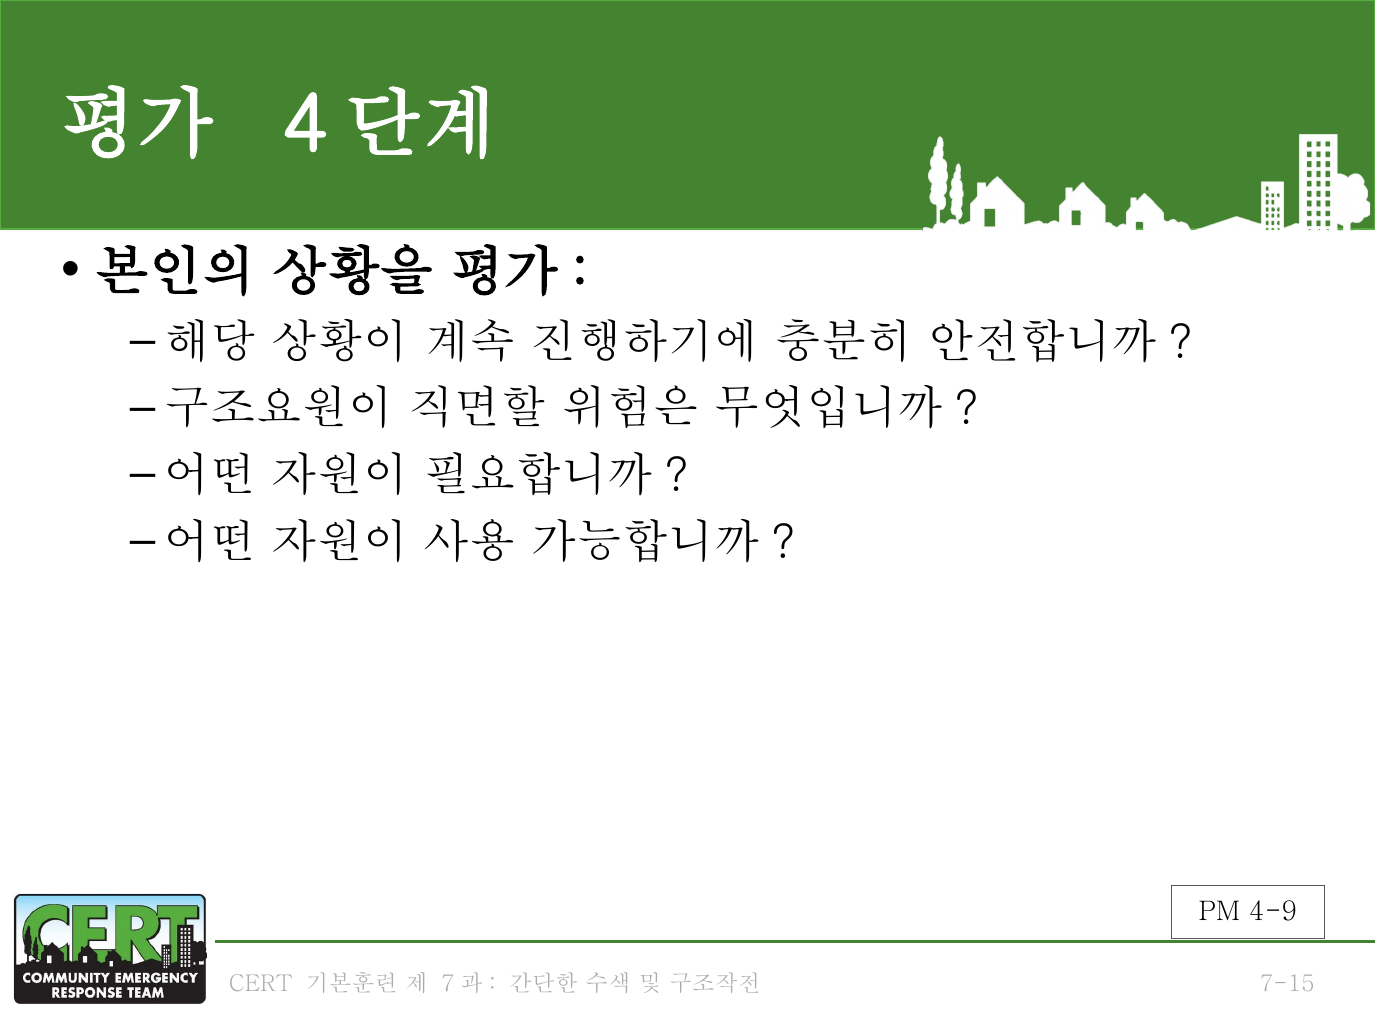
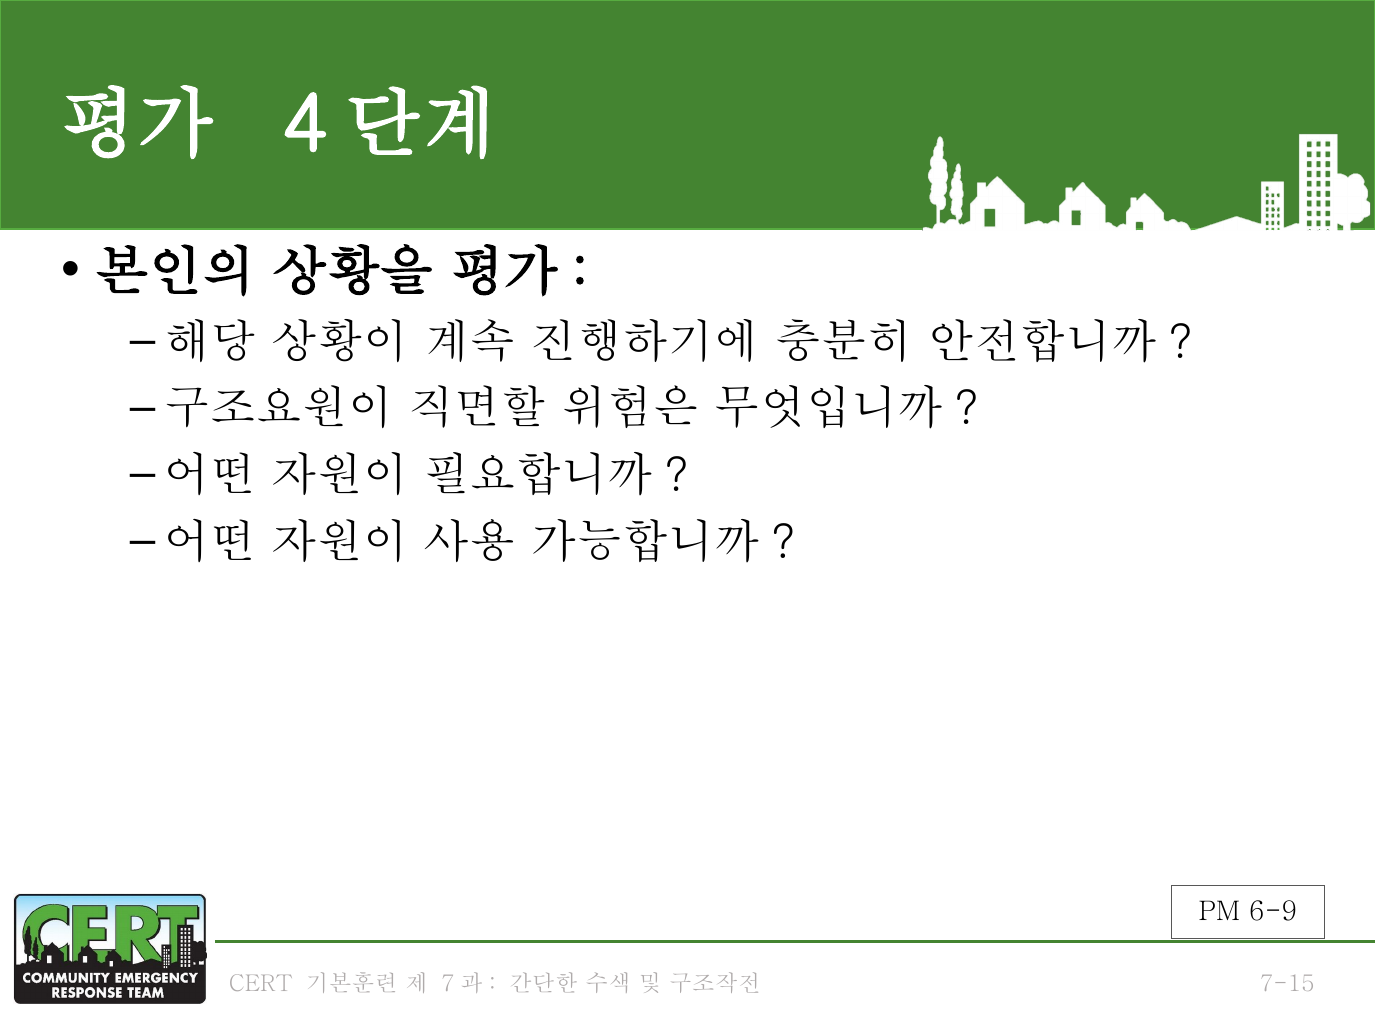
4-9: 4-9 -> 6-9 (1273, 911)
